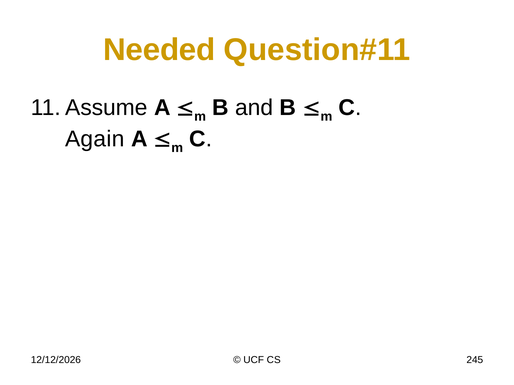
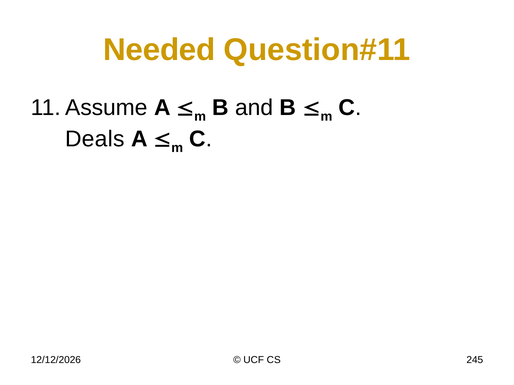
Again: Again -> Deals (95, 139)
